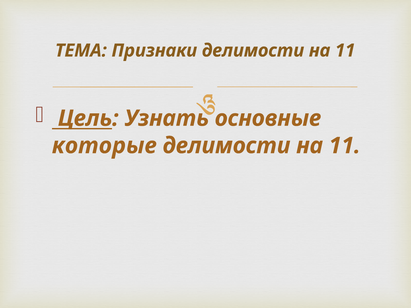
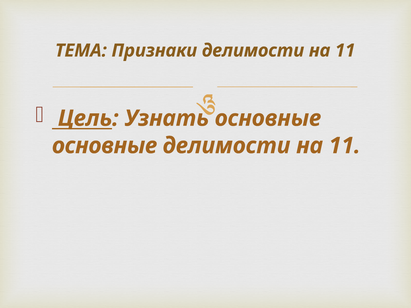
которые: которые -> основные (104, 146)
